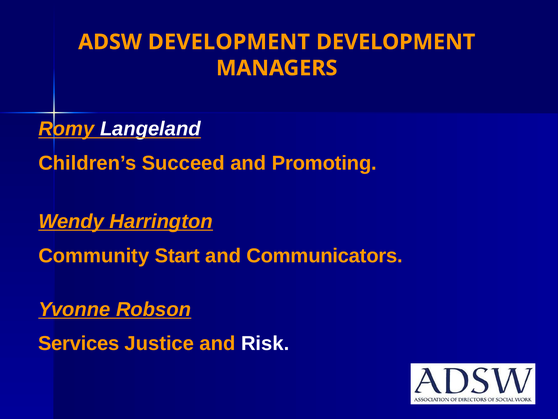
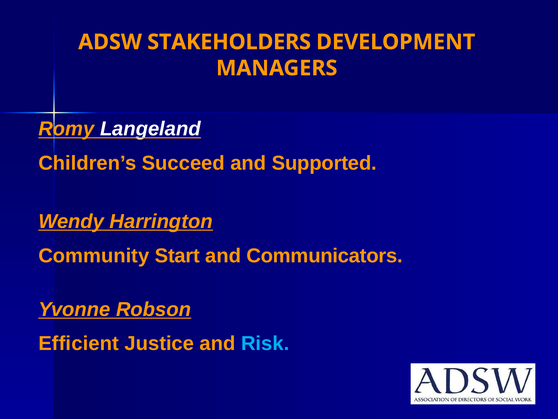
ADSW DEVELOPMENT: DEVELOPMENT -> STAKEHOLDERS (229, 42)
Promoting: Promoting -> Supported (324, 163)
Services: Services -> Efficient (79, 343)
Risk colour: white -> light blue (265, 343)
